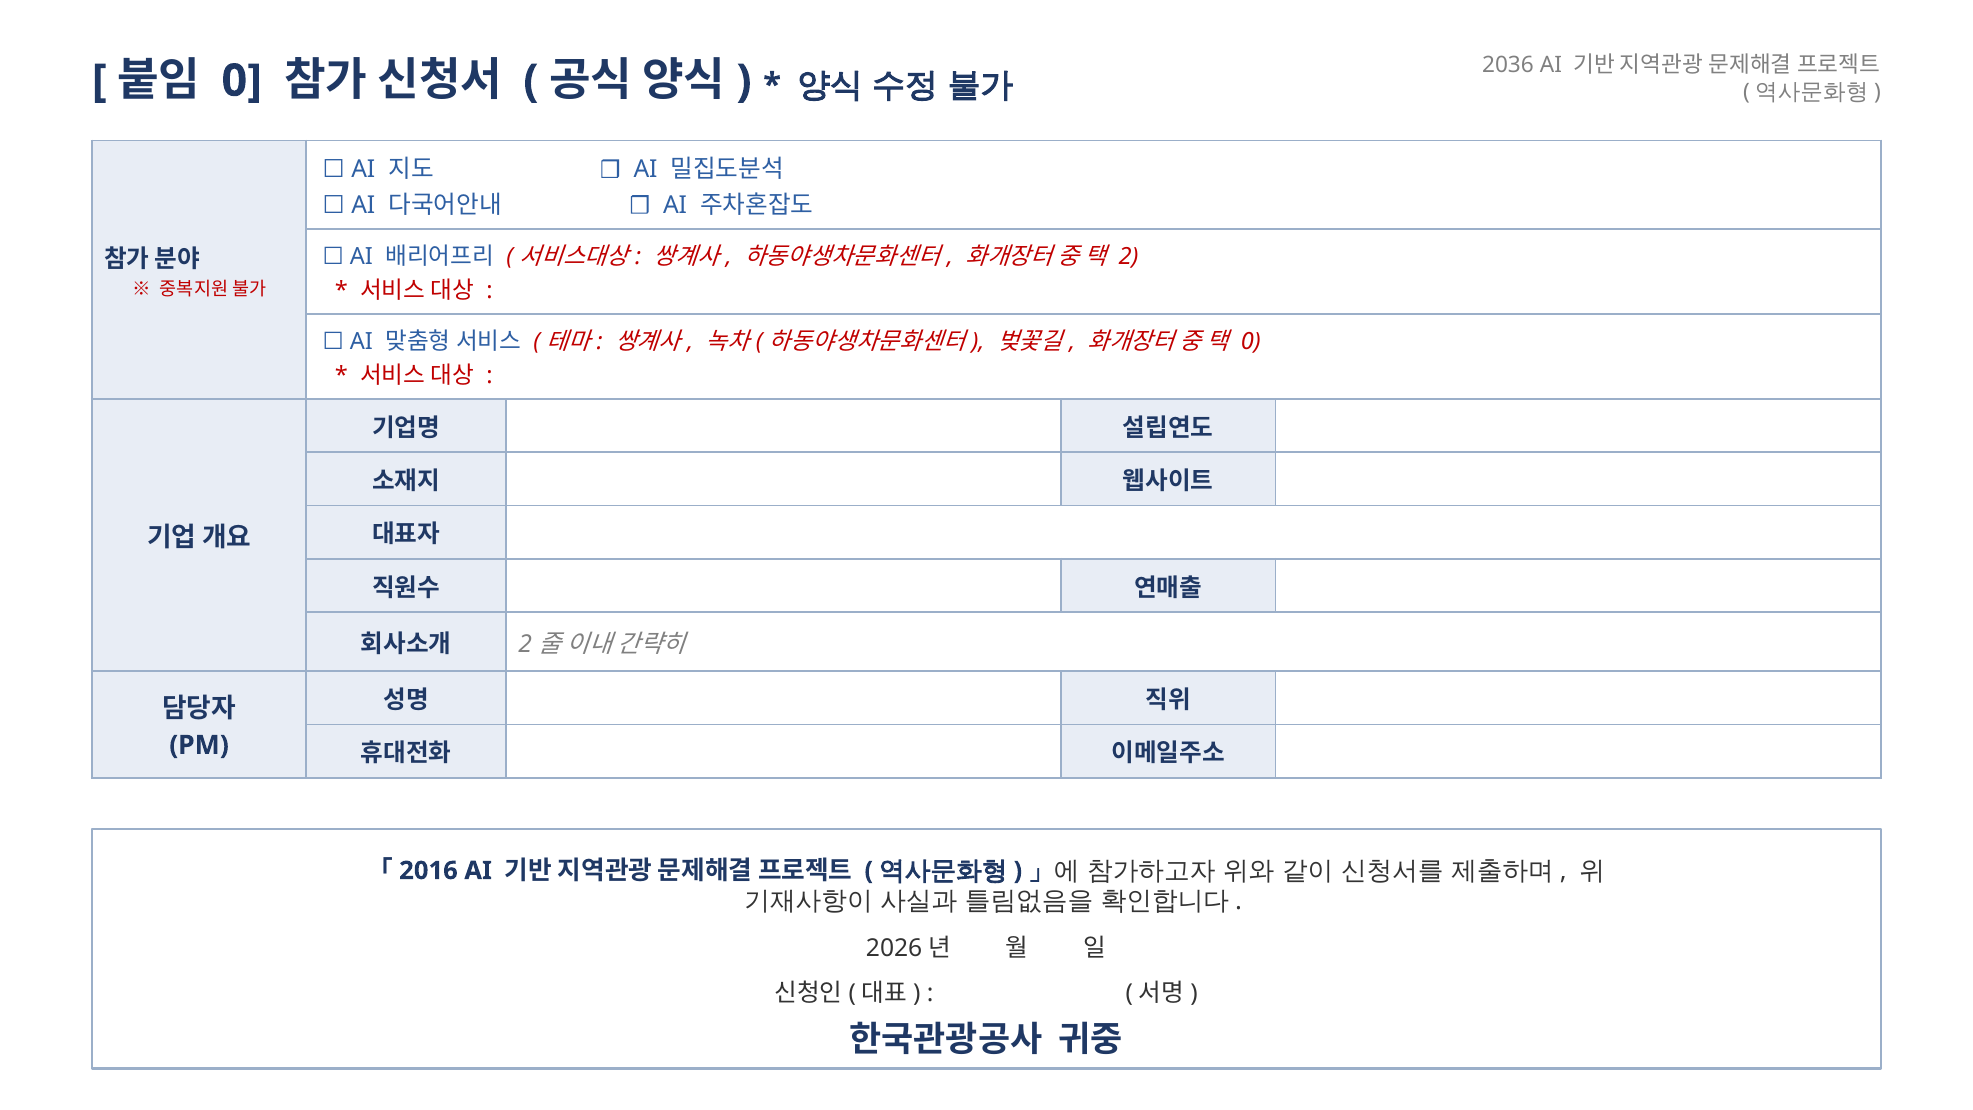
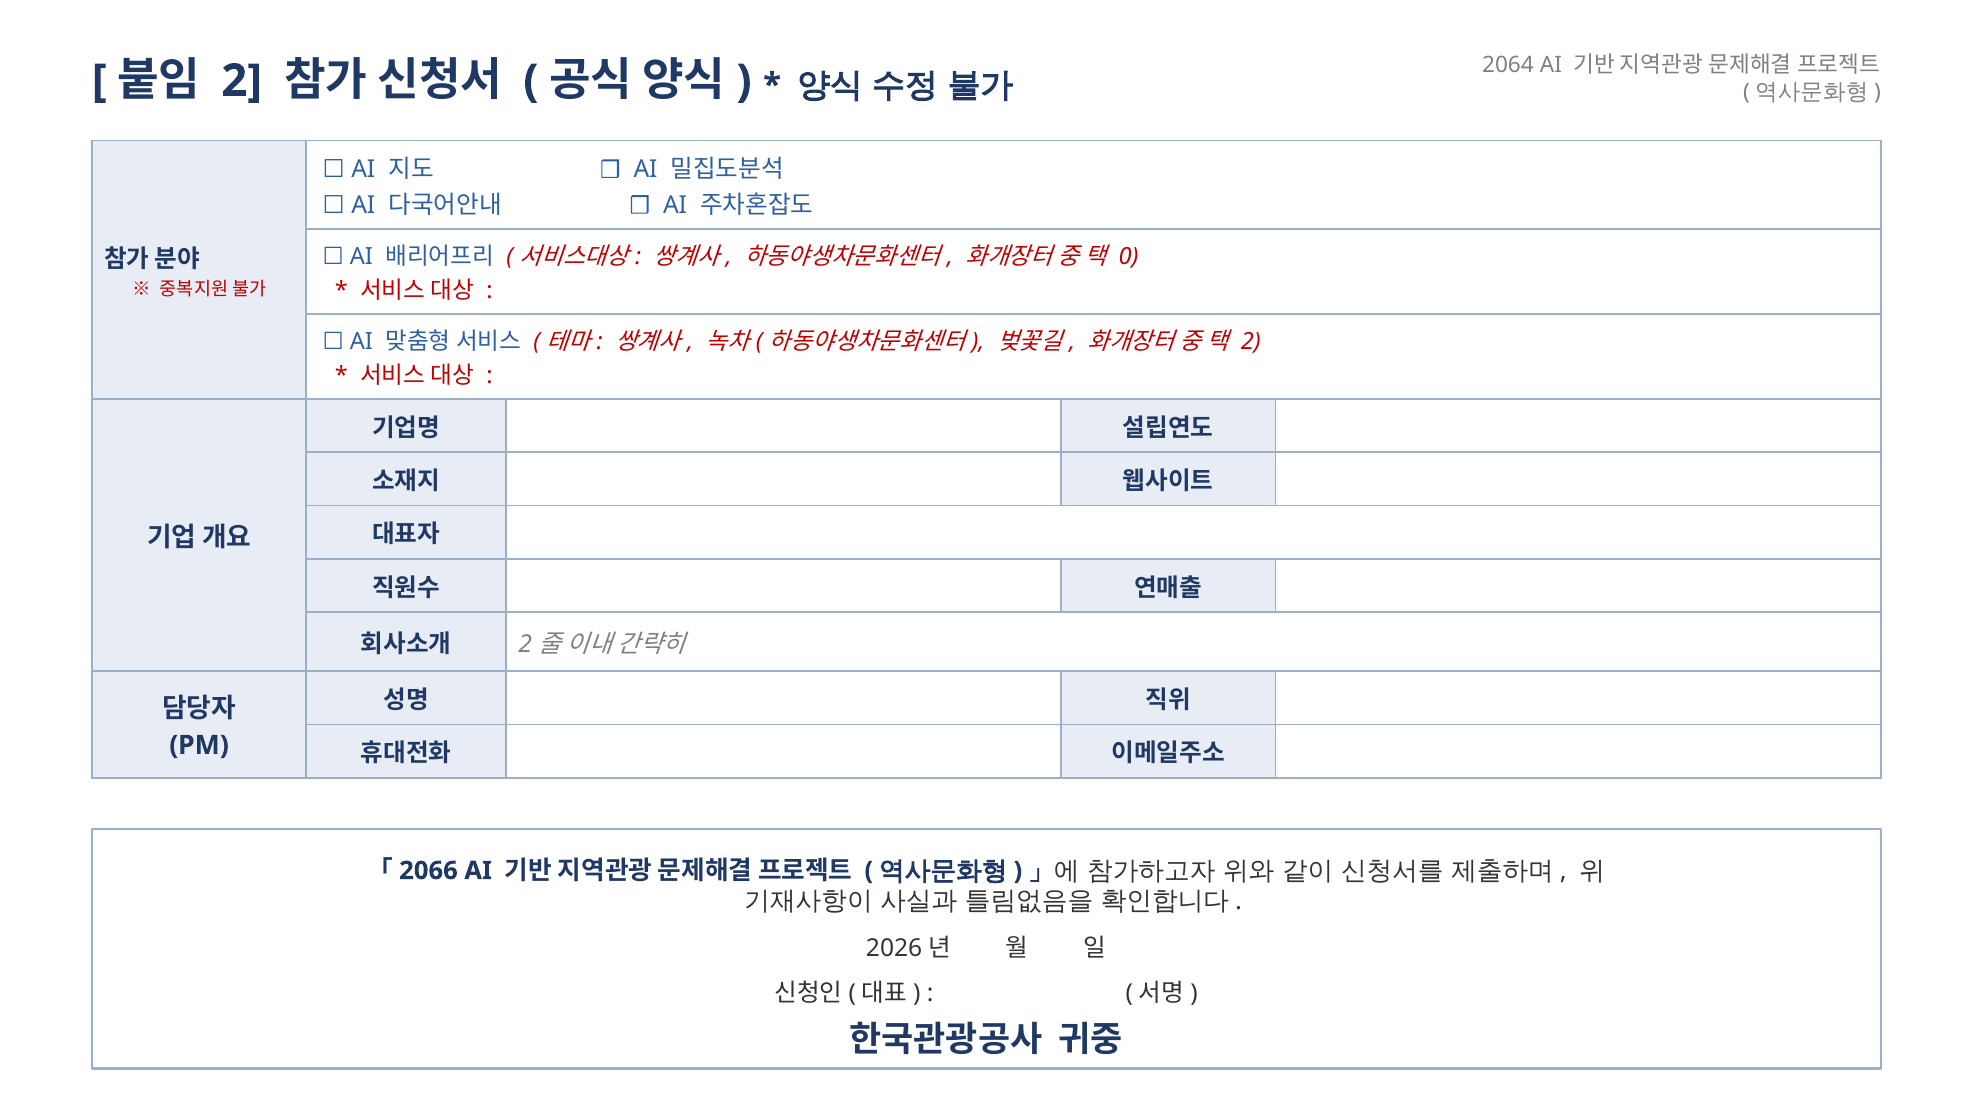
2036: 2036 -> 2064 (1508, 65)
0: 0 -> 2 (242, 81)
2: 2 -> 0 (1129, 256)
0: 0 -> 2 (1251, 342)
2016: 2016 -> 2066 (429, 871)
